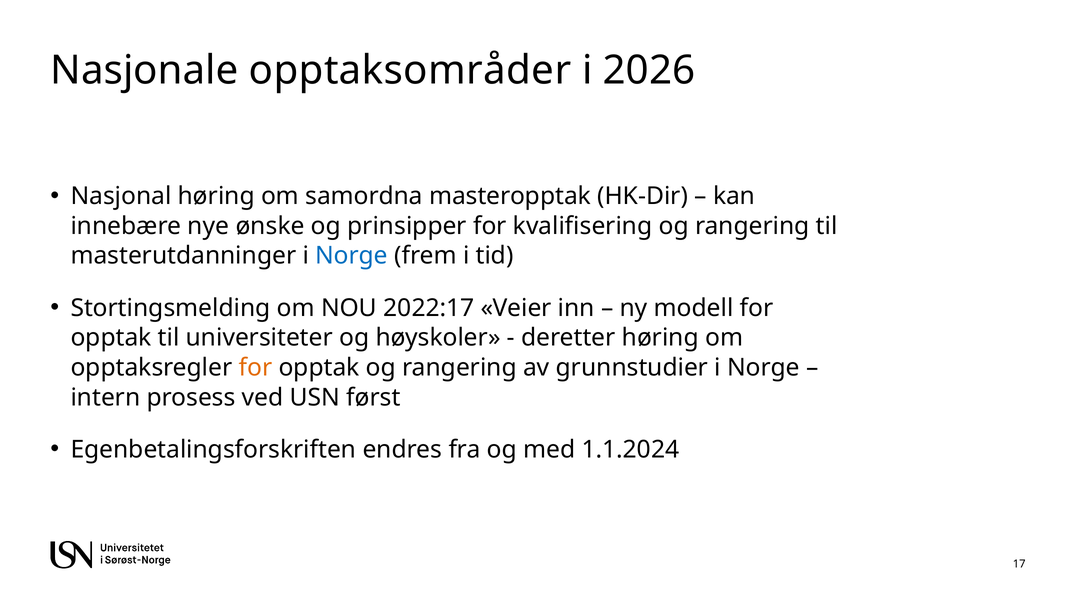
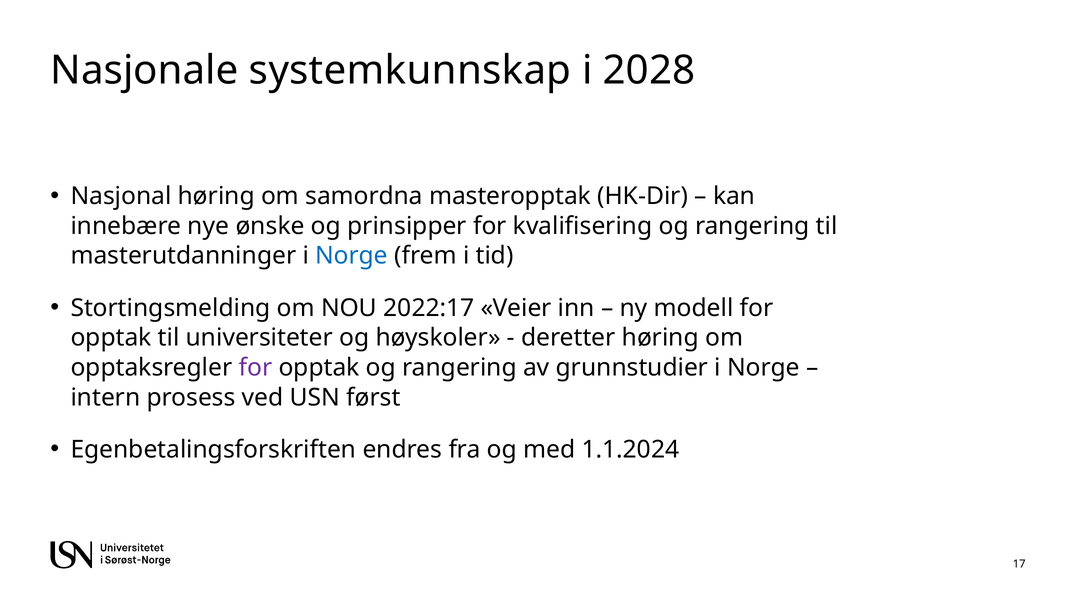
opptaksområder: opptaksområder -> systemkunnskap (410, 70)
2026: 2026 -> 2028 (649, 70)
for colour: orange -> purple (255, 368)
